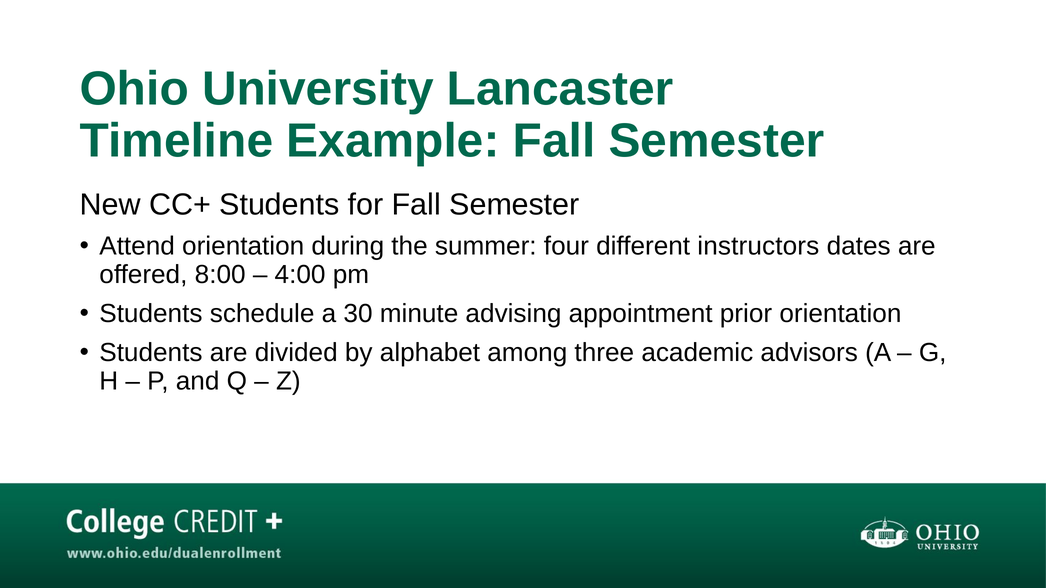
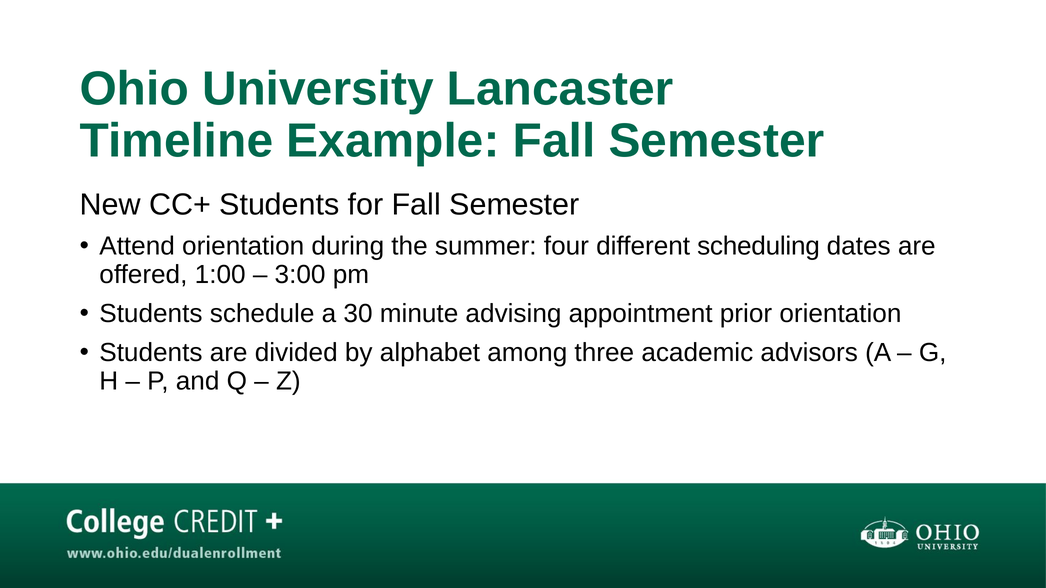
instructors: instructors -> scheduling (759, 247)
8:00: 8:00 -> 1:00 (220, 275)
4:00: 4:00 -> 3:00 (300, 275)
